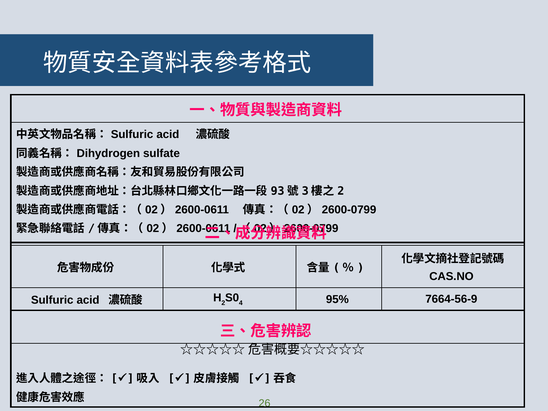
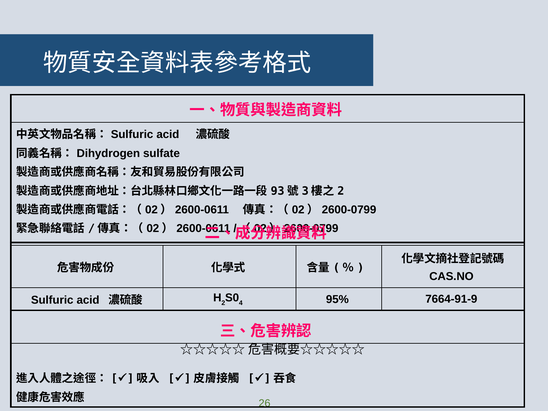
7664-56-9: 7664-56-9 -> 7664-91-9 (451, 299)
